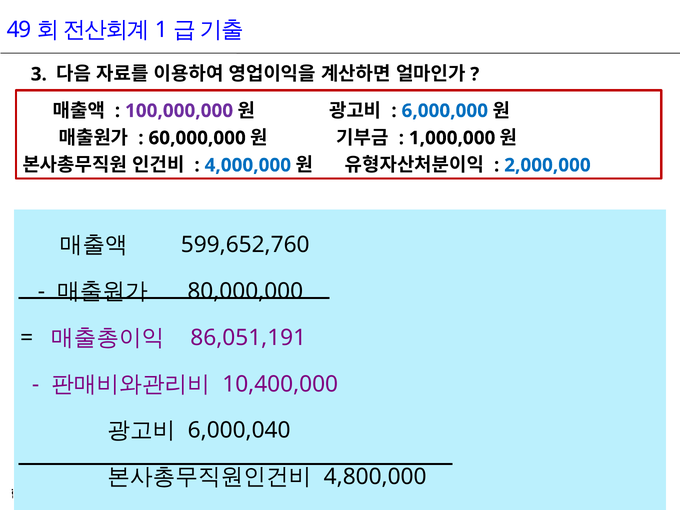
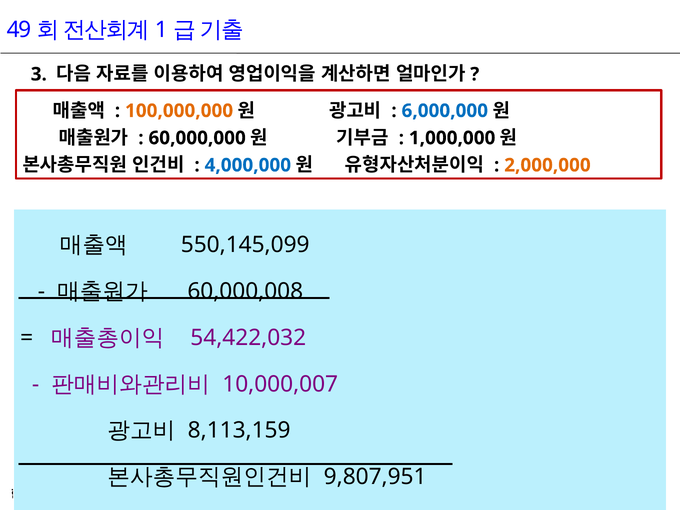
100,000,000 colour: purple -> orange (179, 111)
2,000,000 colour: blue -> orange (547, 165)
599,652,760: 599,652,760 -> 550,145,099 (245, 245)
80,000,000: 80,000,000 -> 60,000,008 (245, 291)
86,051,191: 86,051,191 -> 54,422,032 (248, 338)
10,400,000: 10,400,000 -> 10,000,007 (280, 384)
6,000,040: 6,000,040 -> 8,113,159 (239, 430)
4,800,000: 4,800,000 -> 9,807,951 (375, 477)
